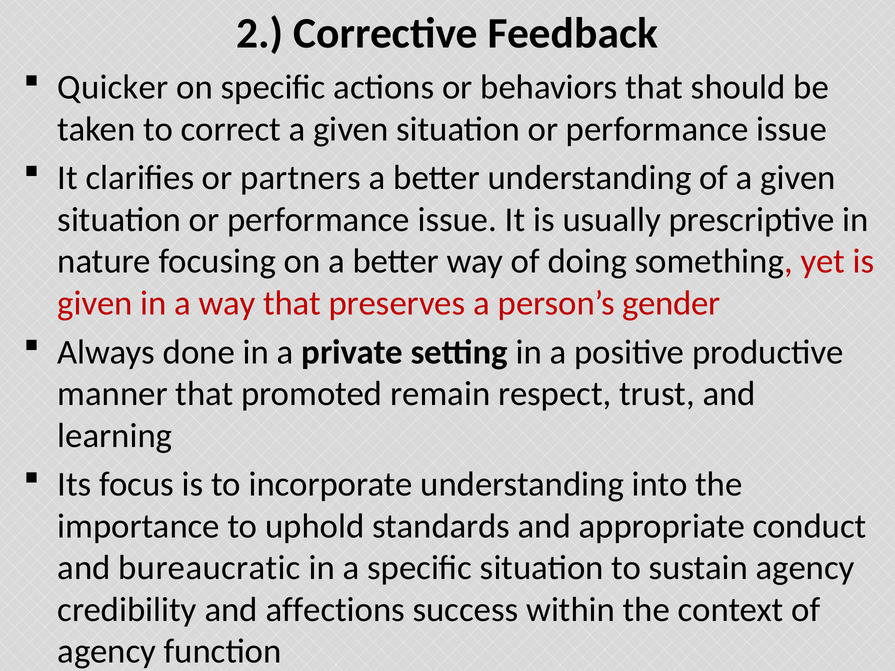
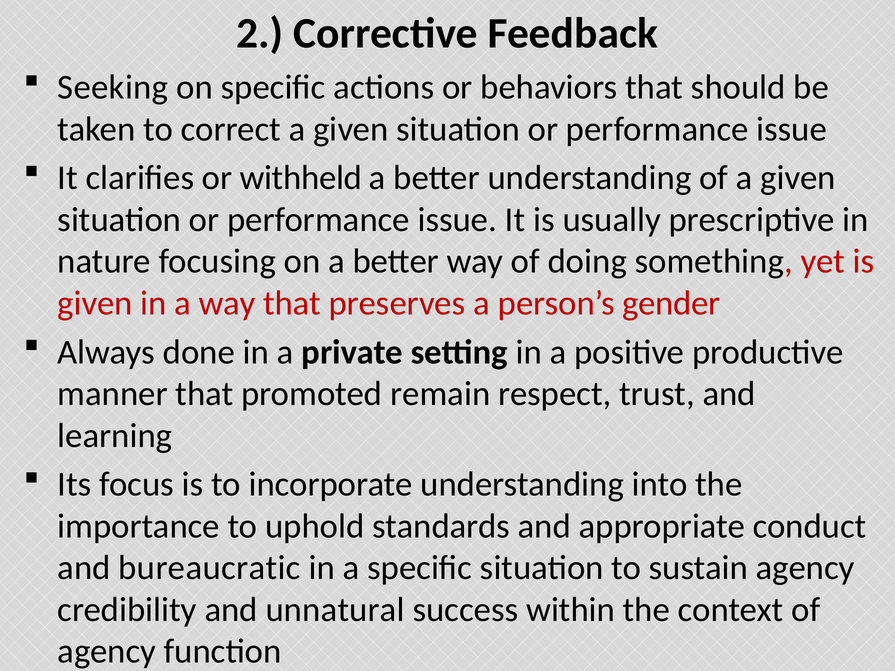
Quicker: Quicker -> Seeking (113, 87)
partners: partners -> withheld (301, 178)
affections: affections -> unnatural (335, 610)
